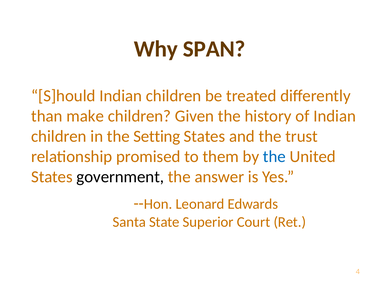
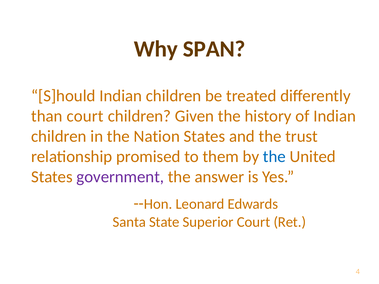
than make: make -> court (85, 116)
Setting: Setting -> Nation (157, 136)
government colour: black -> purple (120, 177)
